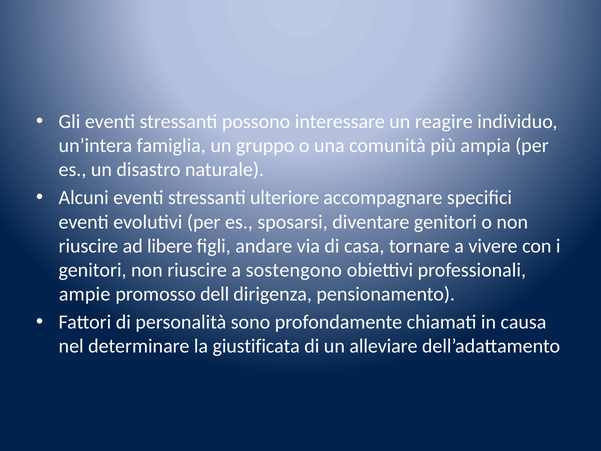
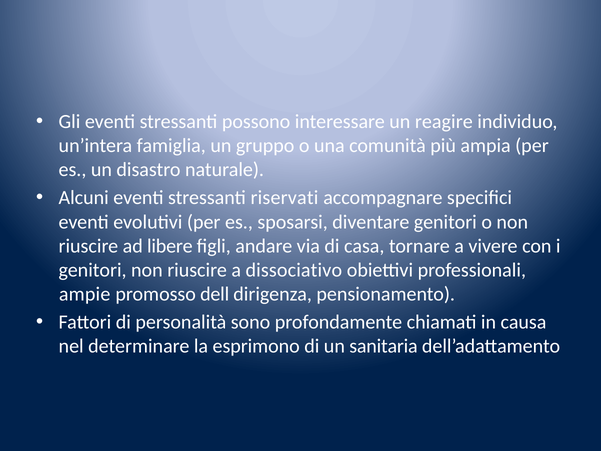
ulteriore: ulteriore -> riservati (284, 198)
sostengono: sostengono -> dissociativo (294, 270)
giustificata: giustificata -> esprimono (256, 346)
alleviare: alleviare -> sanitaria (384, 346)
